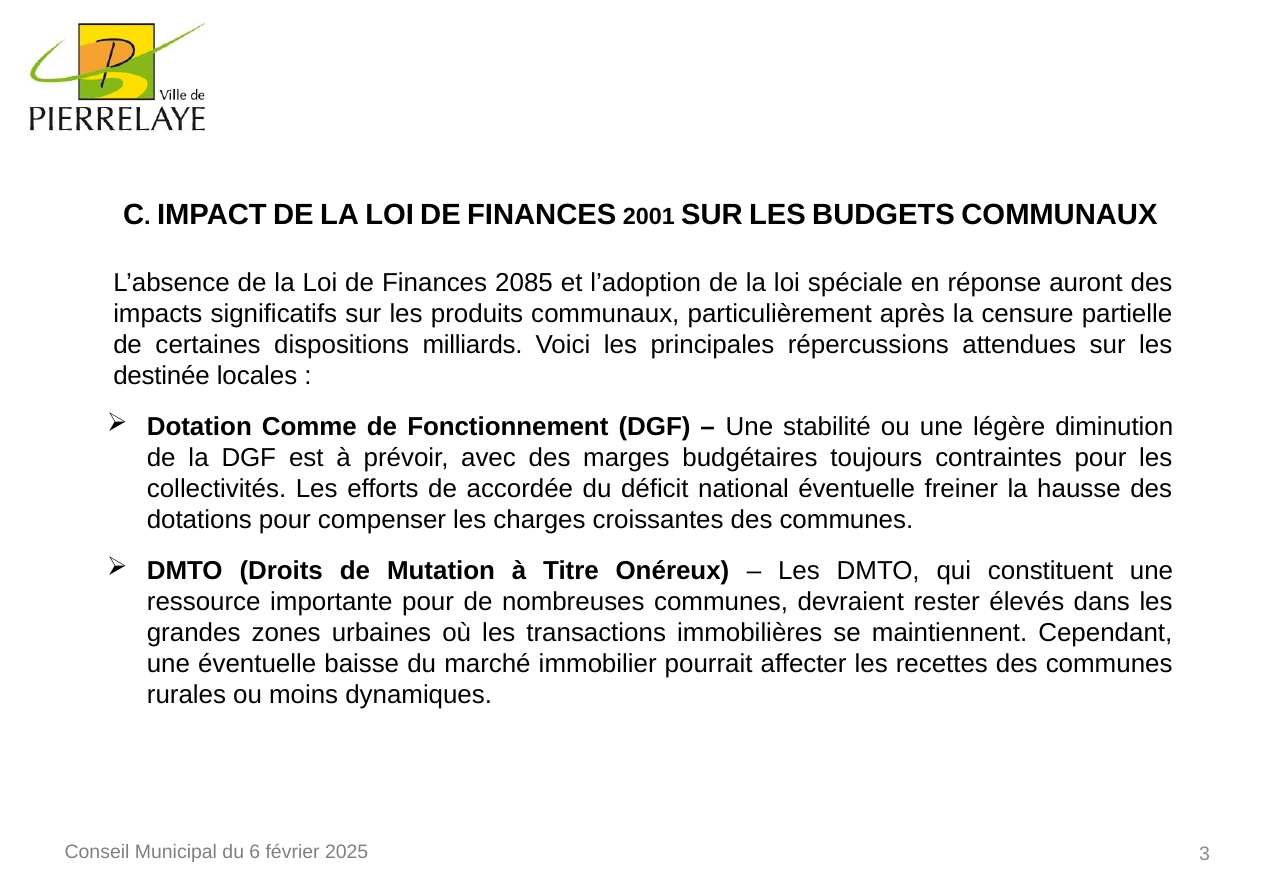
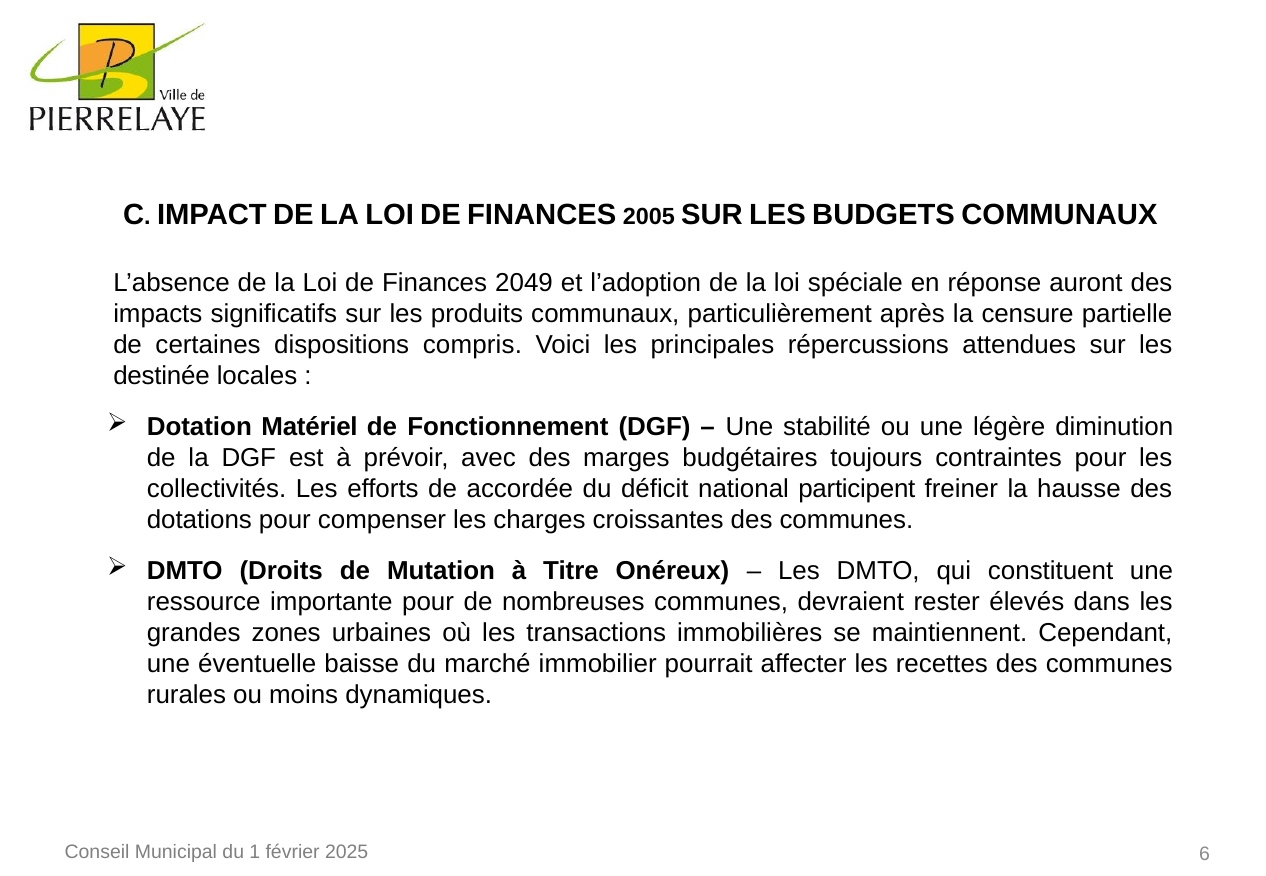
2001: 2001 -> 2005 (649, 217)
2085: 2085 -> 2049 (524, 283)
milliards: milliards -> compris (472, 345)
Comme: Comme -> Matériel (310, 427)
national éventuelle: éventuelle -> participent (857, 489)
6: 6 -> 1 (255, 852)
3: 3 -> 6 (1205, 854)
